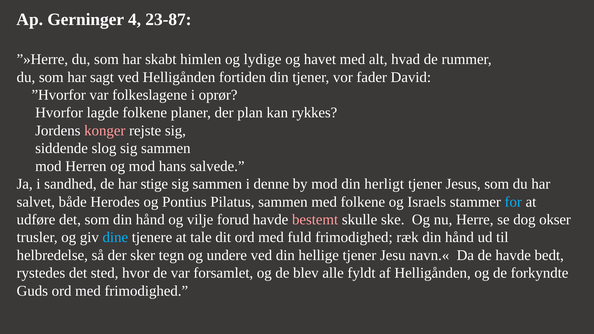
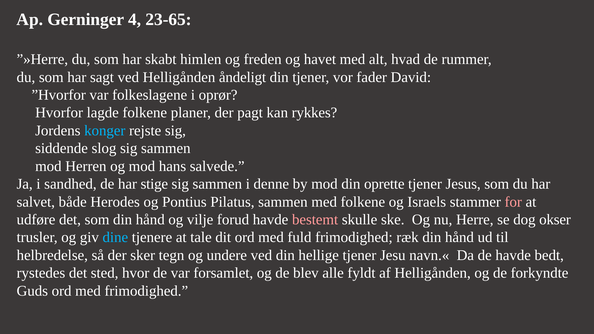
23-87: 23-87 -> 23-65 (169, 19)
lydige: lydige -> freden (263, 59)
fortiden: fortiden -> åndeligt (243, 77)
plan: plan -> pagt (250, 113)
konger colour: pink -> light blue (105, 131)
herligt: herligt -> oprette (384, 184)
for colour: light blue -> pink (513, 202)
